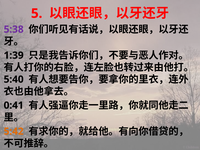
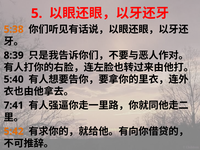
5:38 colour: purple -> orange (14, 29)
1:39: 1:39 -> 8:39 (14, 55)
0:41: 0:41 -> 7:41 (14, 105)
